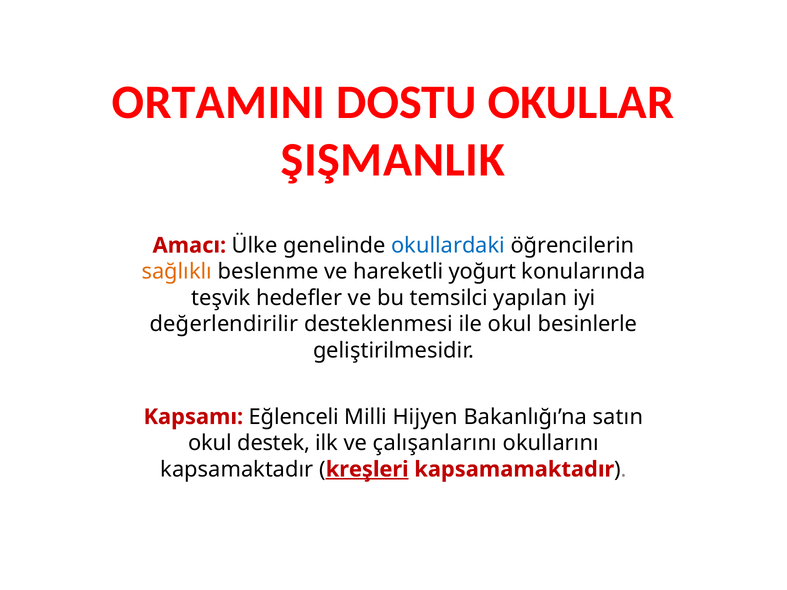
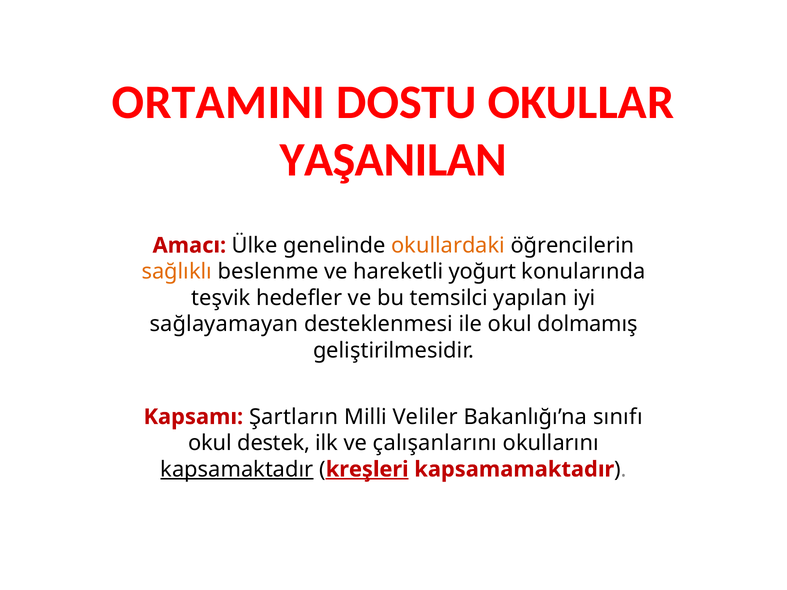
ŞIŞMANLIK: ŞIŞMANLIK -> YAŞANILAN (393, 160)
okullardaki colour: blue -> orange (448, 246)
değerlendirilir: değerlendirilir -> sağlayamayan (224, 324)
besinlerle: besinlerle -> dolmamış (587, 324)
Eğlenceli: Eğlenceli -> Şartların (294, 417)
Hijyen: Hijyen -> Veliler (425, 417)
satın: satın -> sınıfı (618, 417)
kapsamaktadır underline: none -> present (237, 470)
